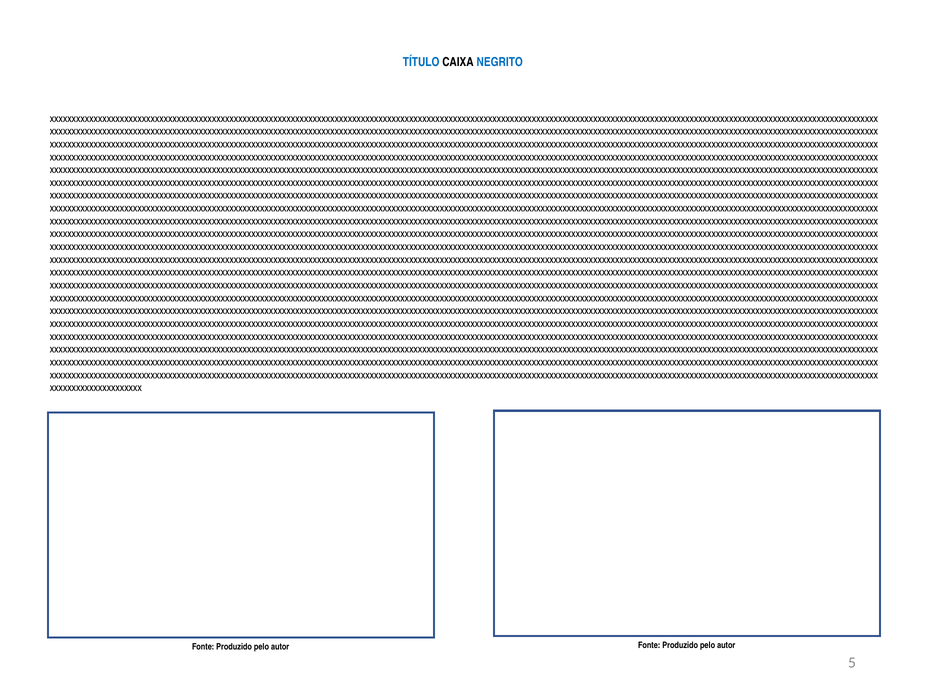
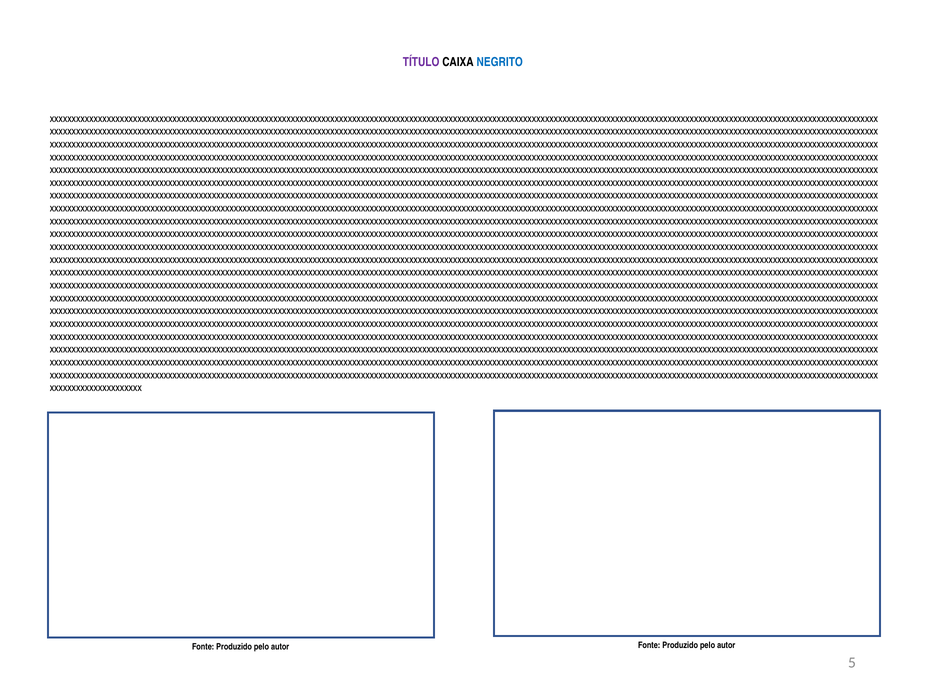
TÍTULO colour: blue -> purple (421, 62)
